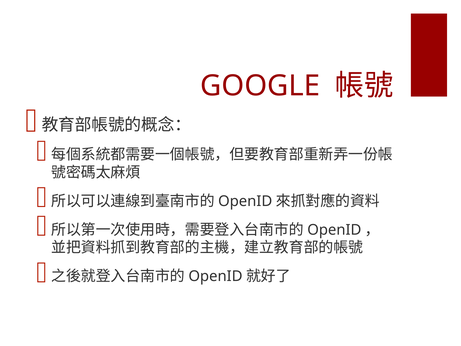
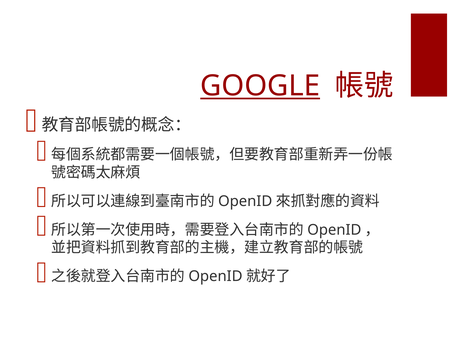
GOOGLE underline: none -> present (260, 86)
